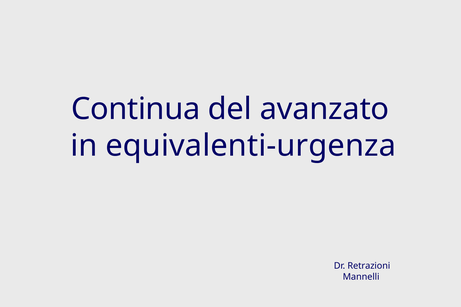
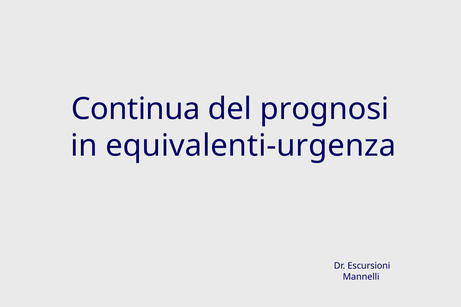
avanzato: avanzato -> prognosi (324, 109)
Retrazioni: Retrazioni -> Escursioni (369, 266)
